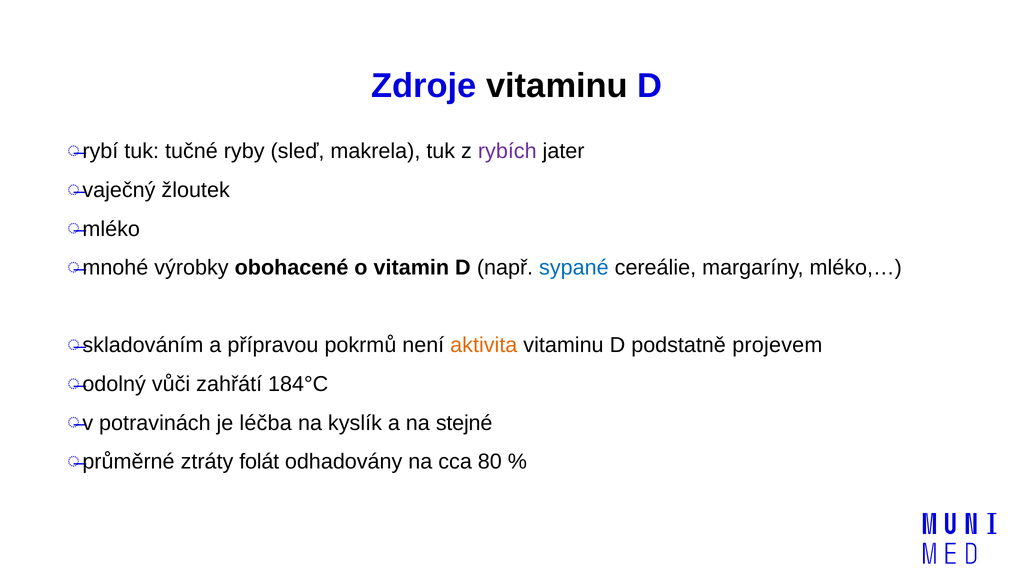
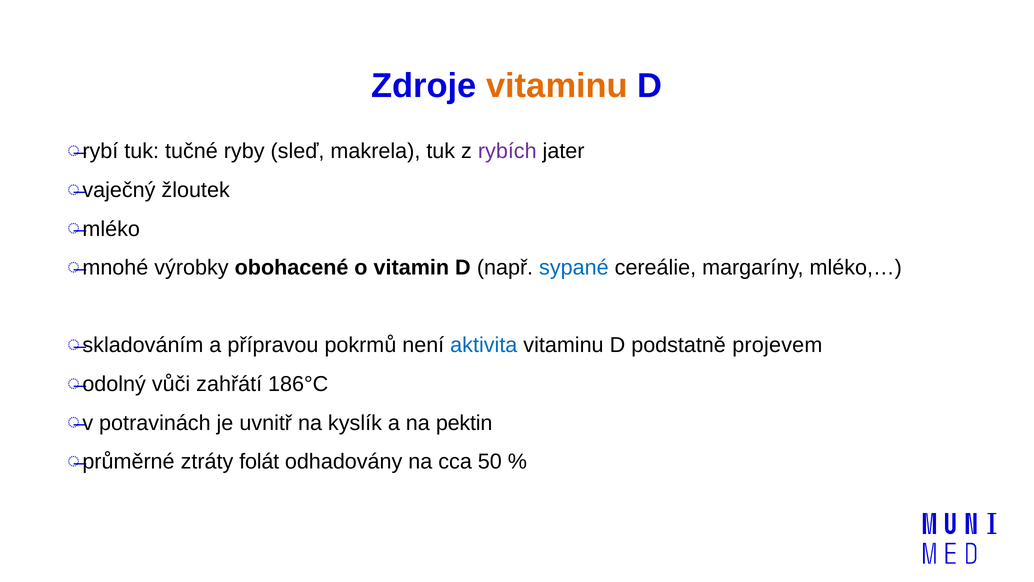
vitaminu colour: black -> orange (557, 86)
aktivita colour: orange -> blue (484, 345)
184°C: 184°C -> 186°C (298, 384)
léčba: léčba -> uvnitř (266, 423)
stejné: stejné -> pektin (464, 423)
80: 80 -> 50 (490, 461)
